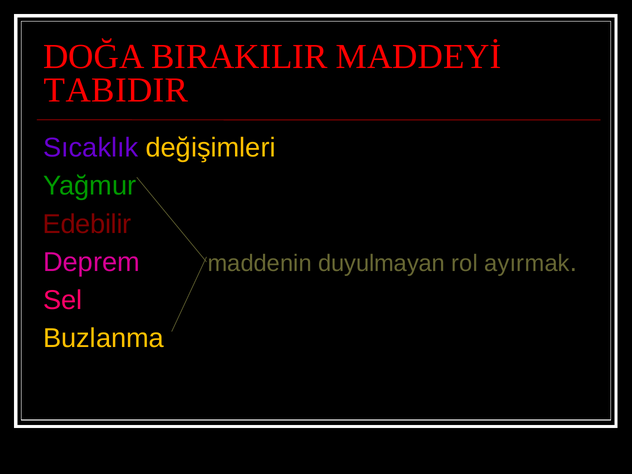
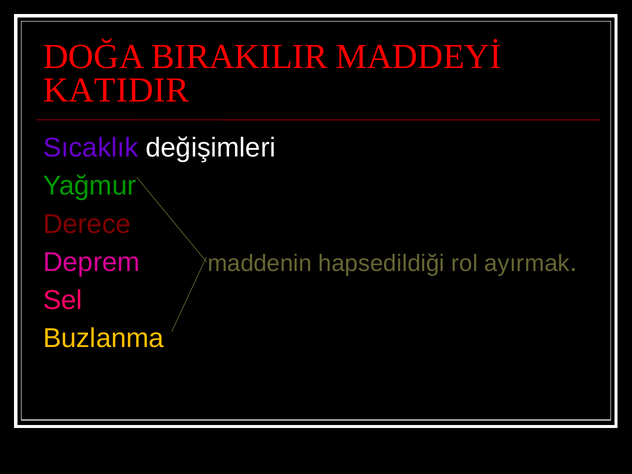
TABIDIR: TABIDIR -> KATIDIR (116, 90)
değişimleri colour: yellow -> white (211, 148)
Edebilir: Edebilir -> Derece (87, 224)
duyulmayan: duyulmayan -> hapsedildiği (382, 263)
